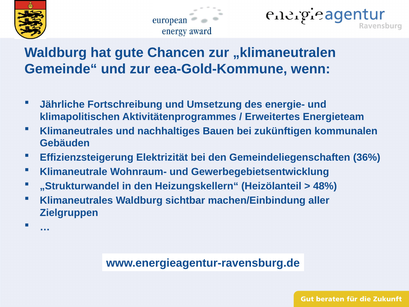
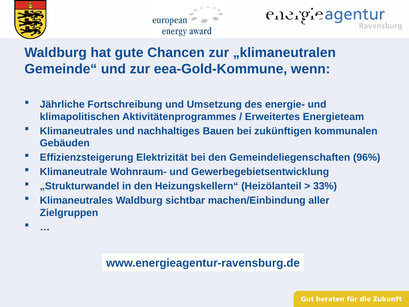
36%: 36% -> 96% (367, 157)
48%: 48% -> 33% (325, 186)
